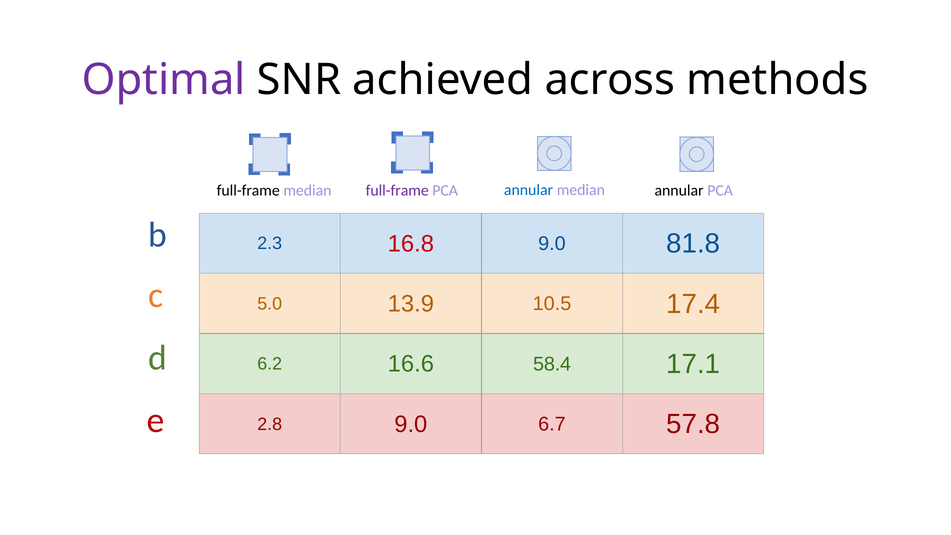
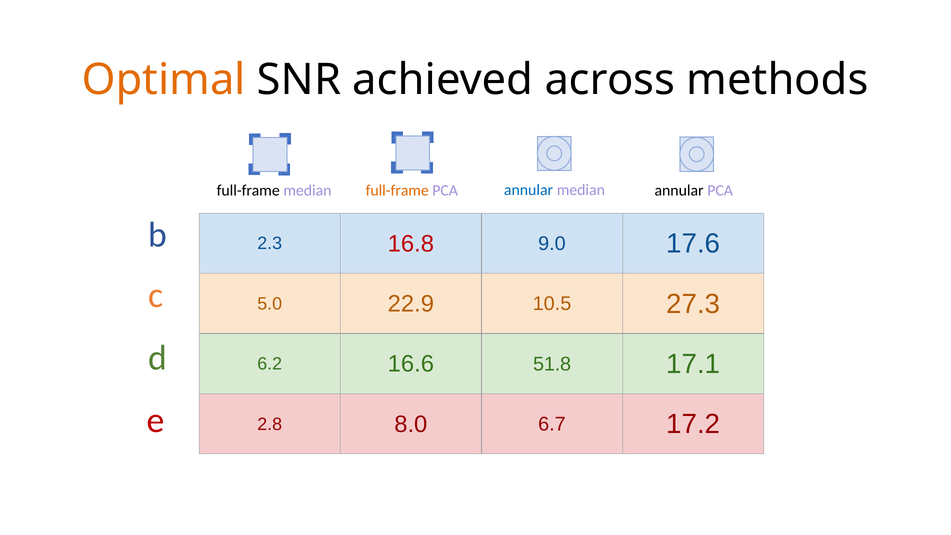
Optimal colour: purple -> orange (164, 80)
full-frame colour: purple -> orange (397, 190)
81.8: 81.8 -> 17.6 (693, 244)
13.9: 13.9 -> 22.9 (411, 304)
17.4: 17.4 -> 27.3 (693, 304)
58.4: 58.4 -> 51.8 (552, 364)
2.8 9.0: 9.0 -> 8.0 (411, 424)
57.8: 57.8 -> 17.2 (693, 424)
